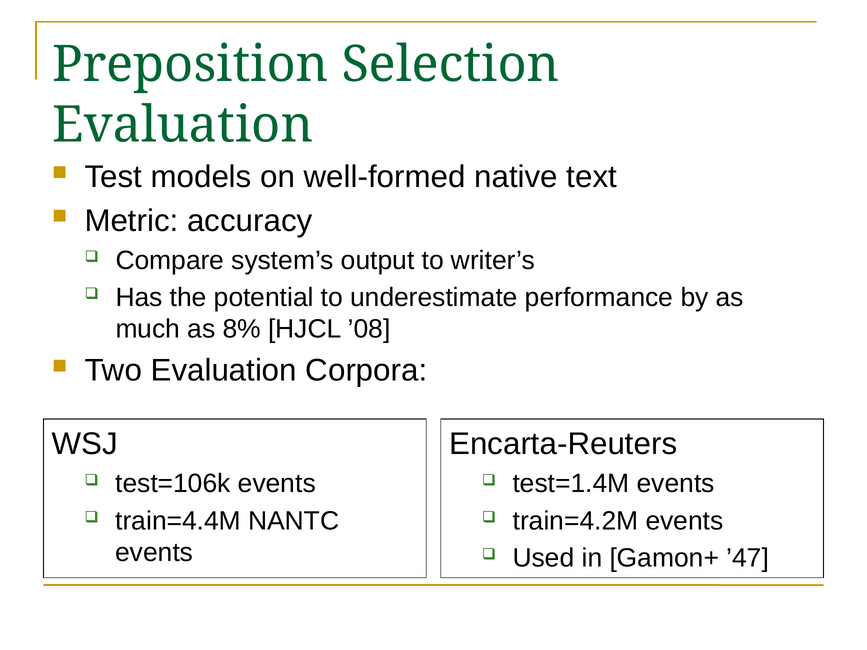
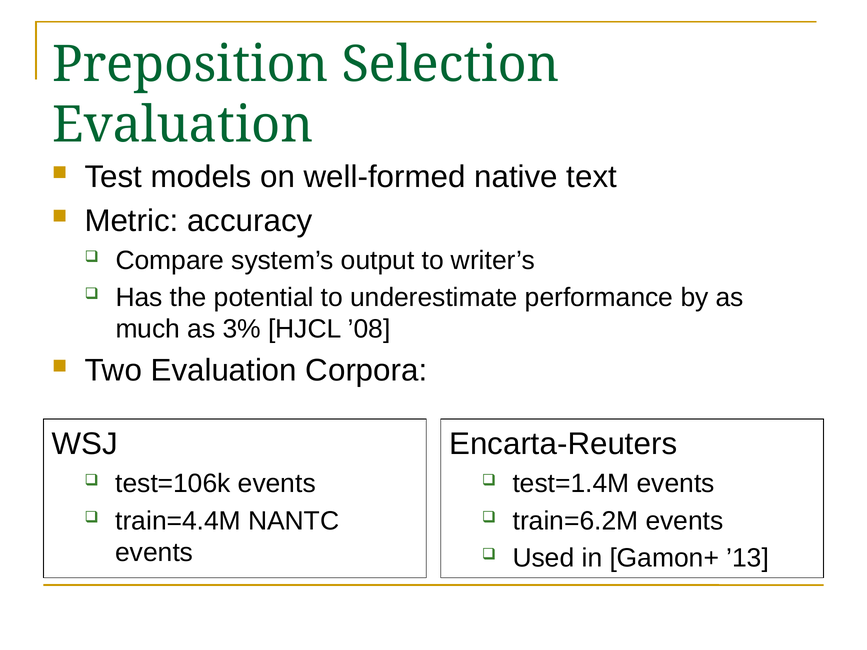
8%: 8% -> 3% (242, 329)
train=4.2M: train=4.2M -> train=6.2M (576, 521)
’47: ’47 -> ’13 (748, 558)
